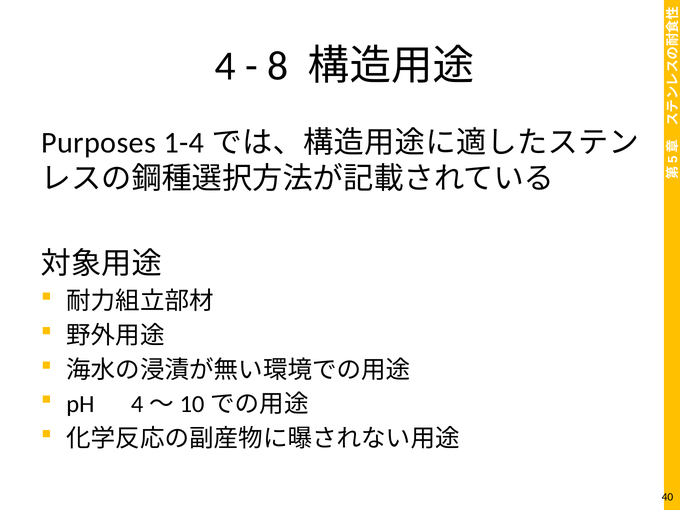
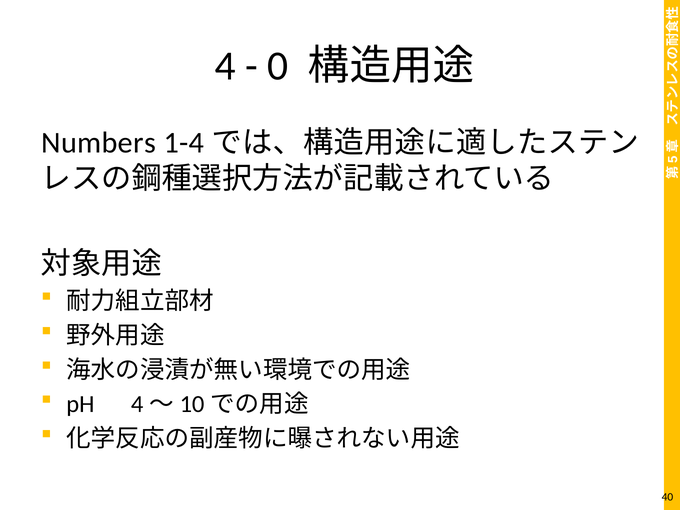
8: 8 -> 0 (278, 66)
Purposes: Purposes -> Numbers (99, 143)
